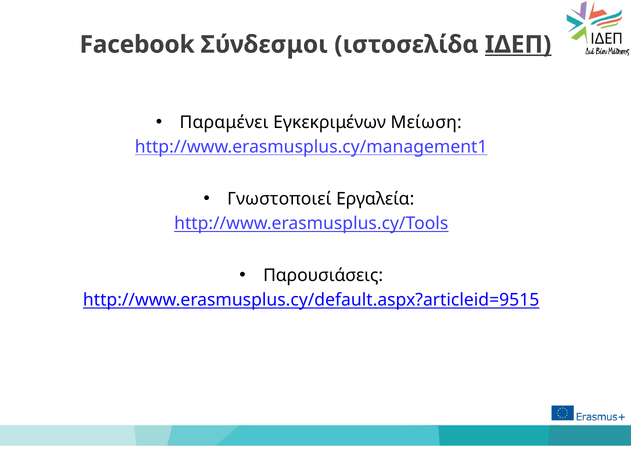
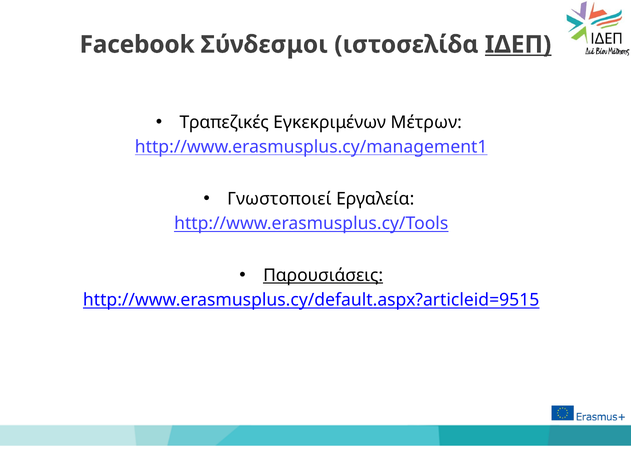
Παραμένει: Παραμένει -> Τραπεζικές (224, 122)
Μείωση: Μείωση -> Μέτρων (426, 122)
Παρουσιάσεις underline: none -> present (323, 275)
